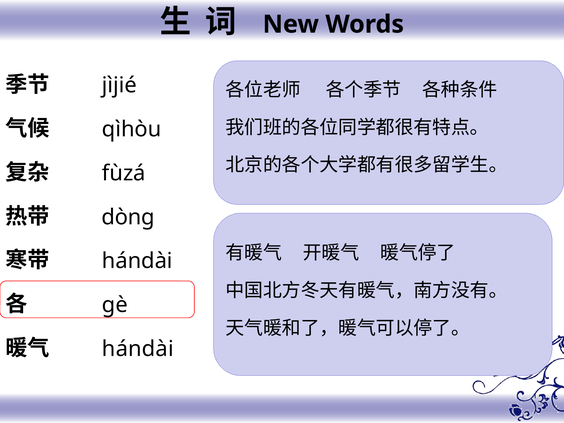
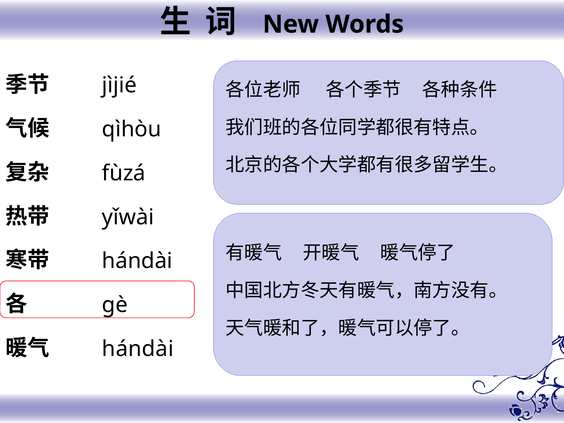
dòng: dòng -> yǐwài (128, 217)
